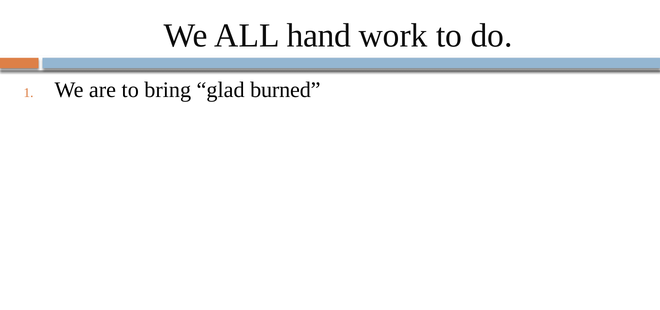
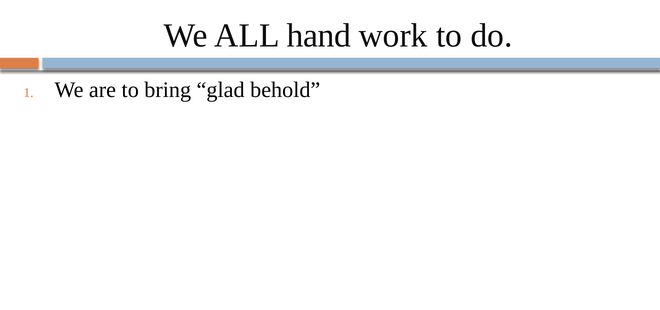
burned: burned -> behold (285, 90)
